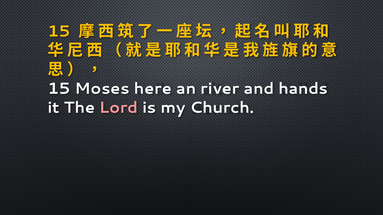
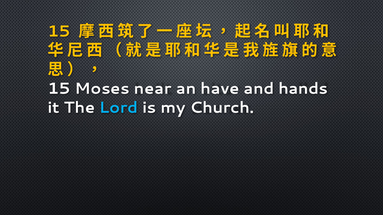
here: here -> near (153, 89)
river: river -> have (220, 89)
Lord colour: pink -> light blue (119, 108)
